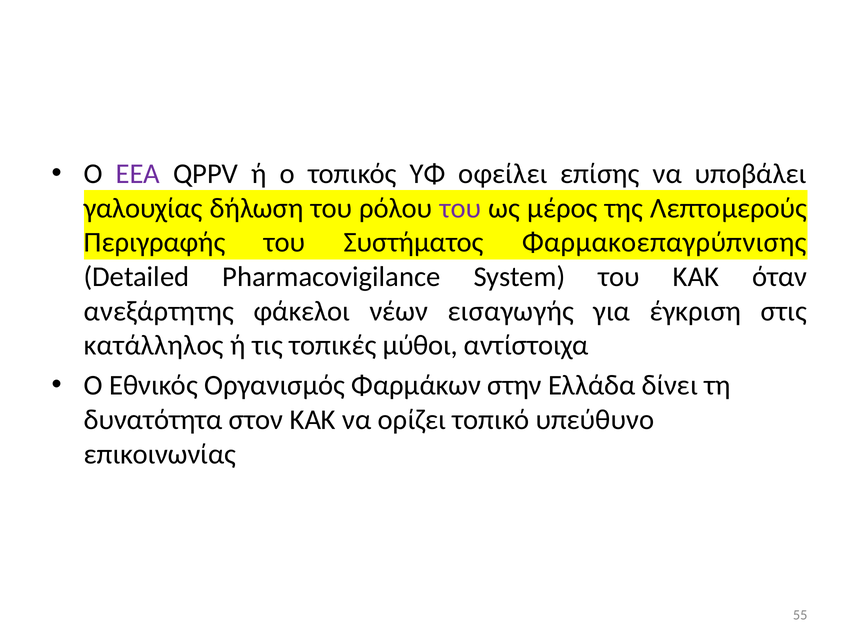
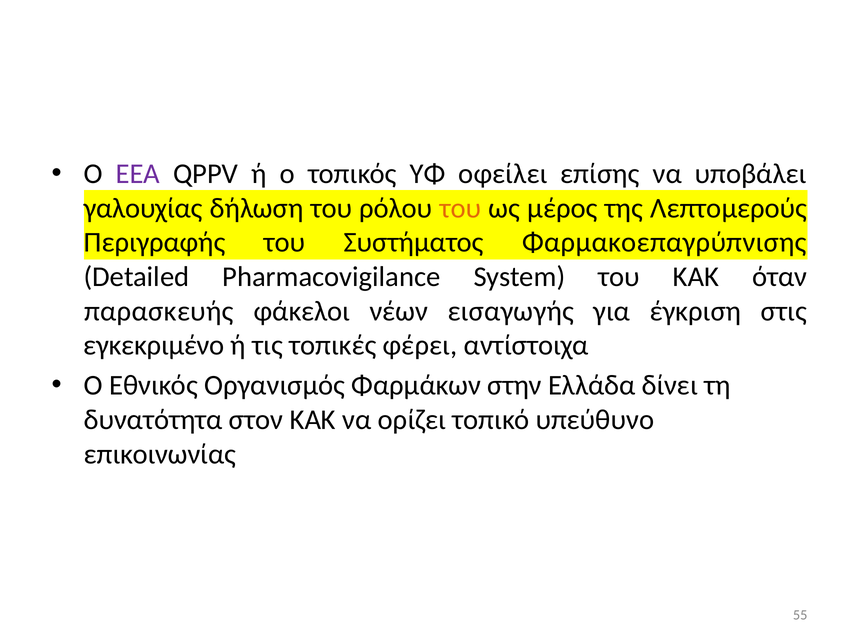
του colour: purple -> orange (461, 208)
ανεξάρτητης: ανεξάρτητης -> παρασκευής (159, 311)
κατάλληλος: κατάλληλος -> εγκεκριμένο (154, 346)
μύθοι: μύθοι -> φέρει (420, 346)
